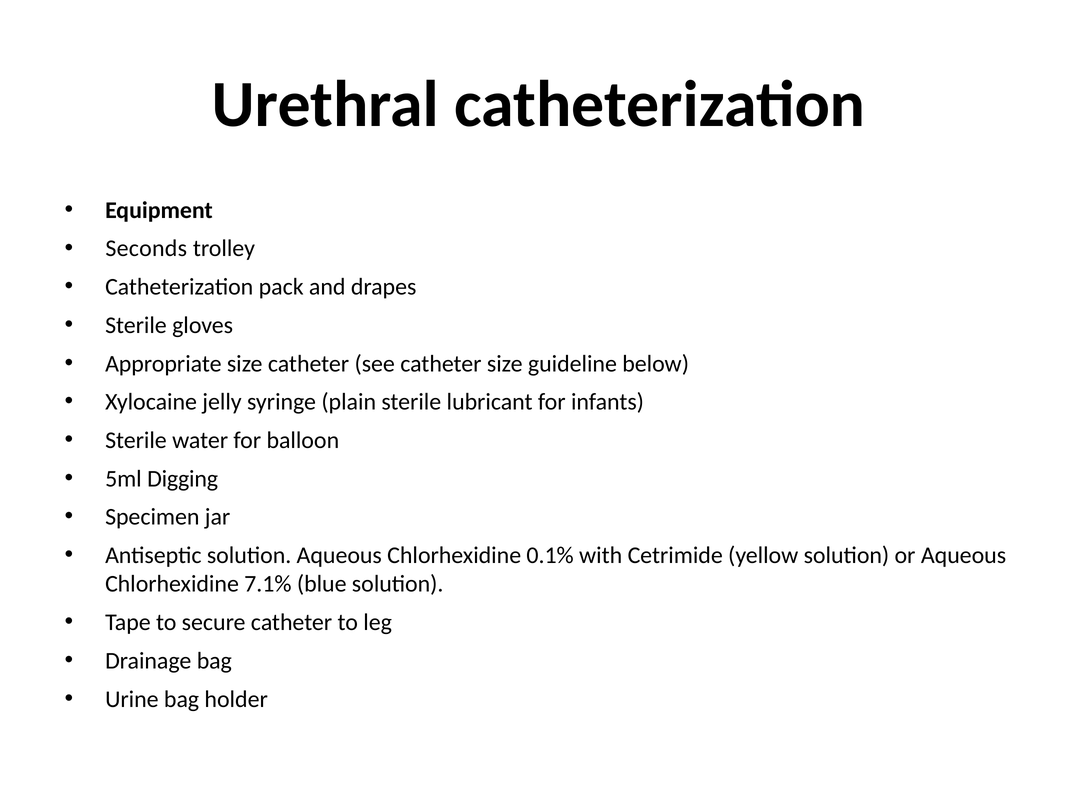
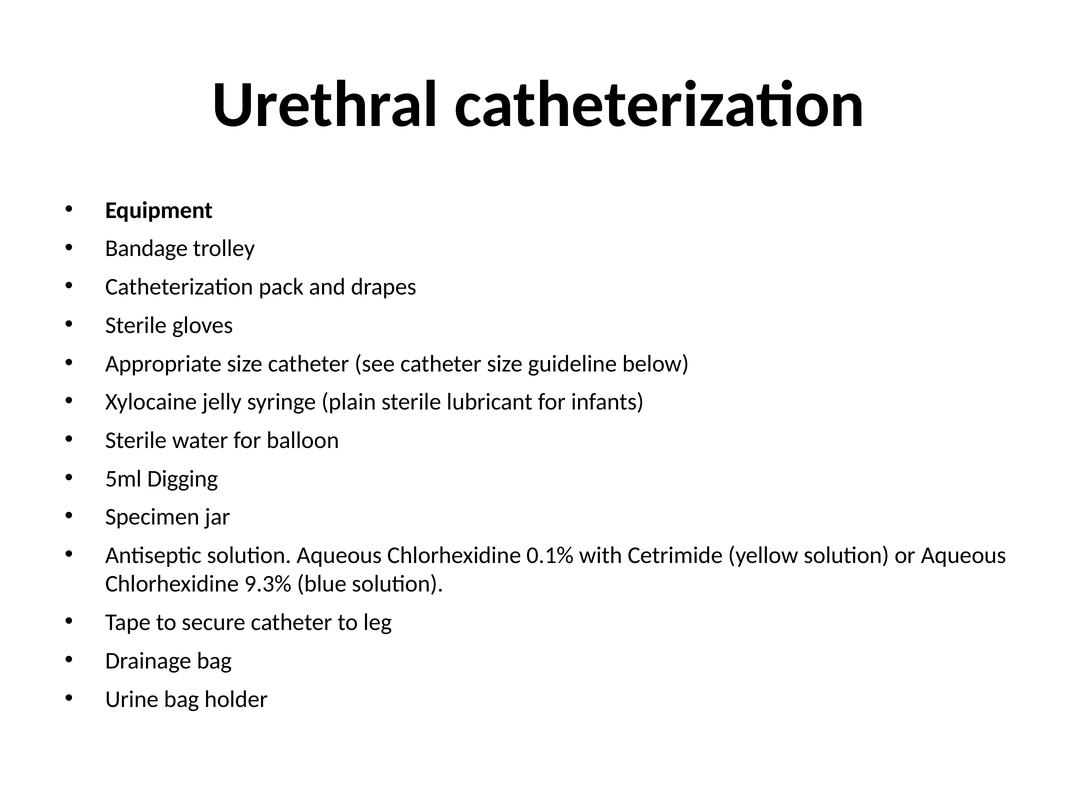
Seconds: Seconds -> Bandage (146, 248)
7.1%: 7.1% -> 9.3% (268, 584)
